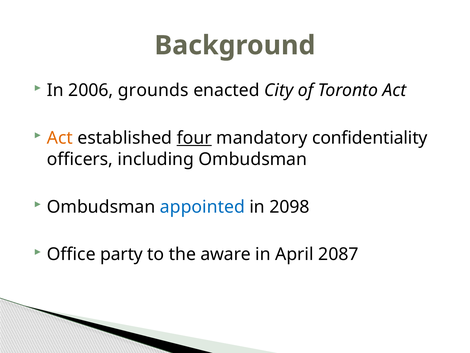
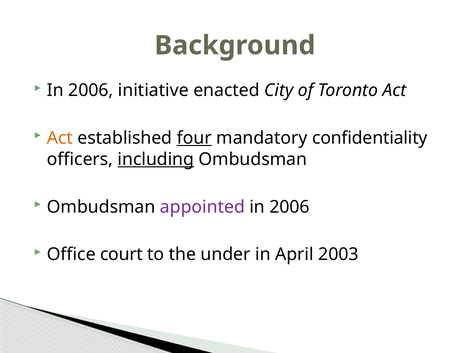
grounds: grounds -> initiative (153, 90)
including underline: none -> present (156, 159)
appointed colour: blue -> purple (202, 207)
2098: 2098 -> 2006 (290, 207)
party: party -> court (122, 254)
aware: aware -> under (226, 254)
2087: 2087 -> 2003 (338, 254)
